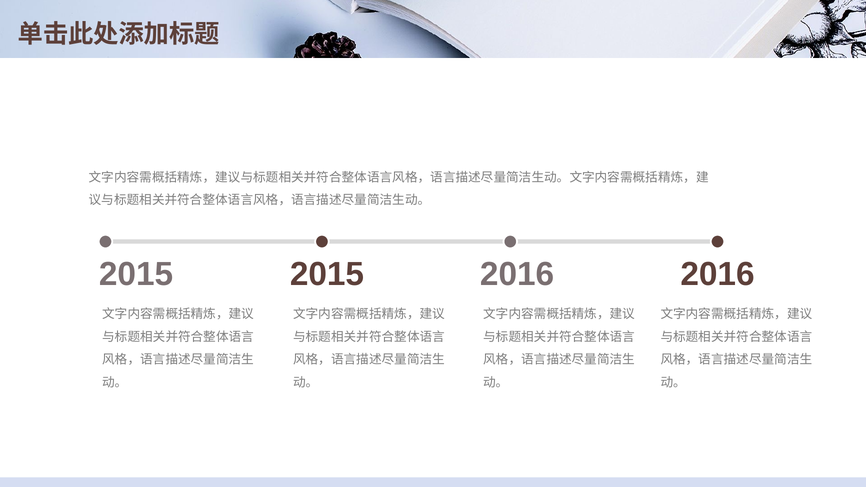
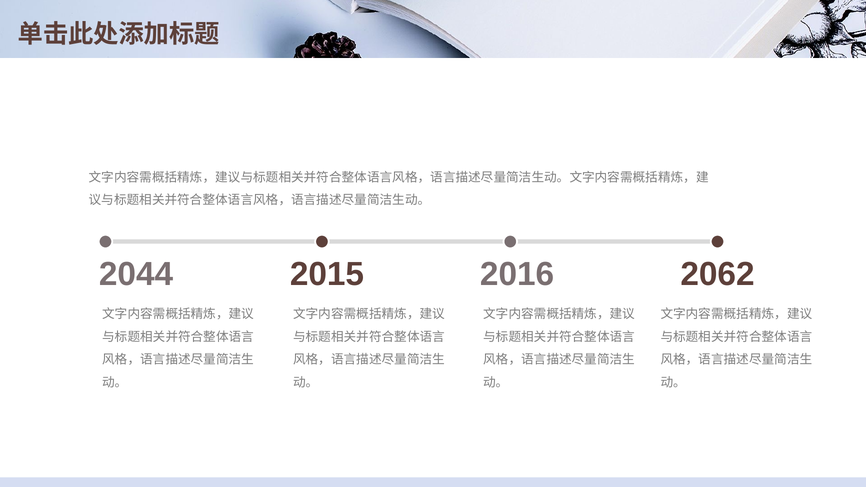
2015: 2015 -> 2044 (136, 275)
2016 2016: 2016 -> 2062 (718, 275)
